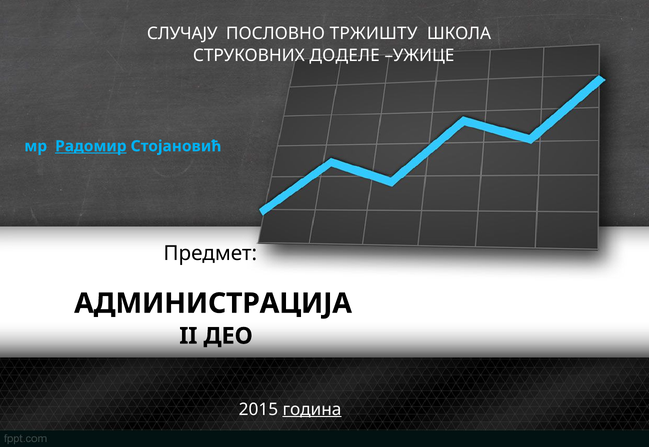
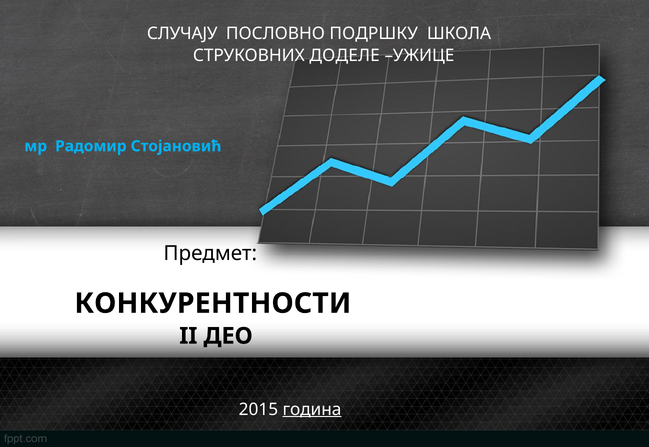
ТРЖИШТУ: ТРЖИШТУ -> ПОДРШКУ (374, 33)
Радомир underline: present -> none (91, 146)
АДМИНИСТРАЦИЈА: АДМИНИСТРАЦИЈА -> КОНКУРЕНТНОСТИ (213, 303)
